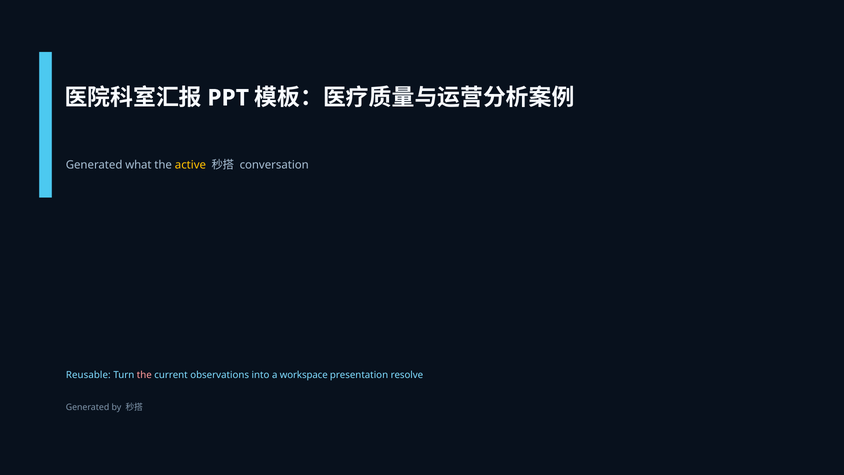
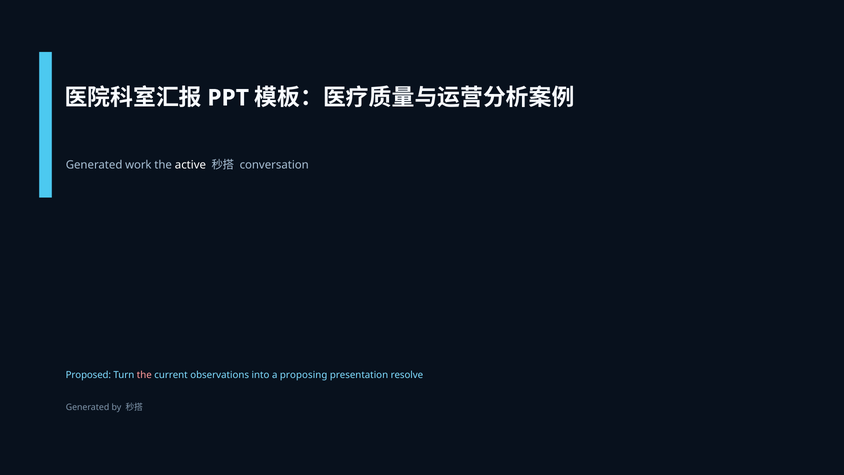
what: what -> work (138, 165)
active colour: yellow -> white (190, 165)
Reusable: Reusable -> Proposed (88, 375)
workspace: workspace -> proposing (304, 375)
